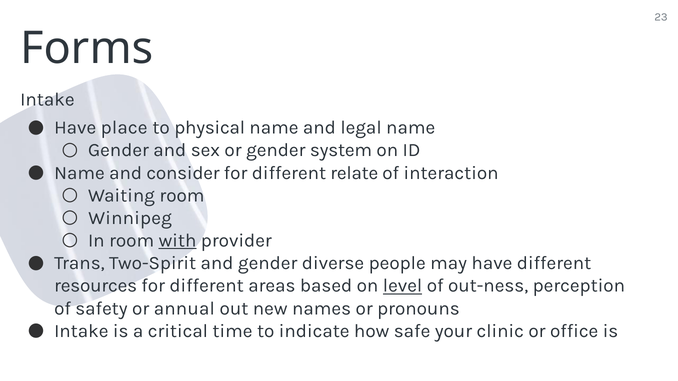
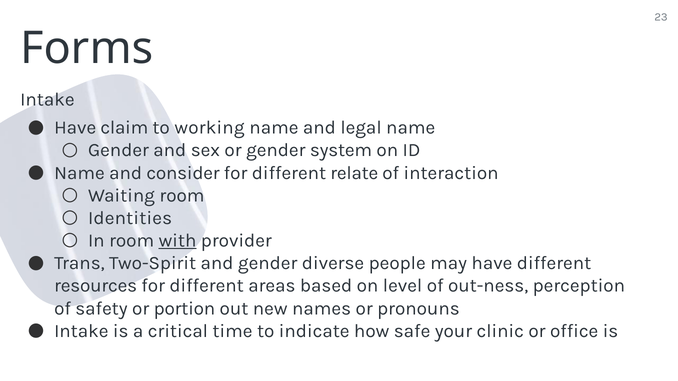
place: place -> claim (124, 128)
physical: physical -> working (209, 128)
Winnipeg: Winnipeg -> Identities (130, 218)
level underline: present -> none (403, 286)
annual: annual -> portion (184, 309)
